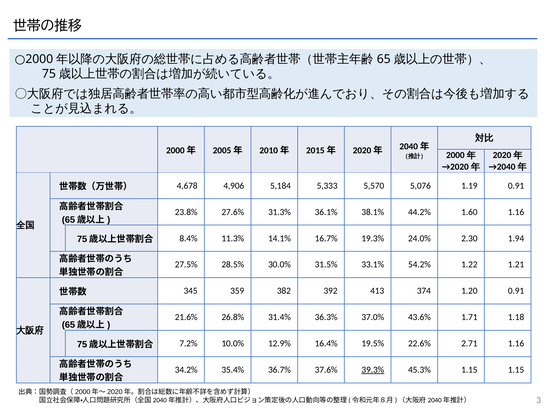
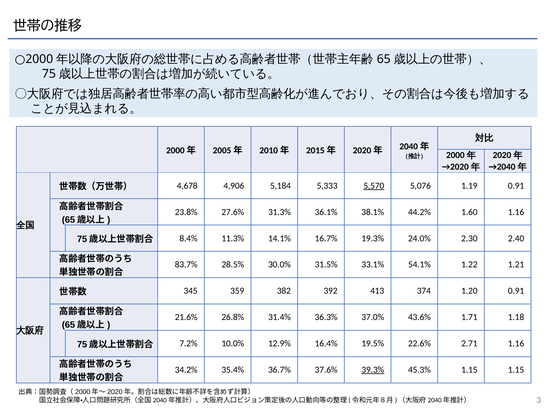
5,570 underline: none -> present (374, 186)
1.94: 1.94 -> 2.40 (516, 238)
27.5%: 27.5% -> 83.7% (186, 264)
54.2%: 54.2% -> 54.1% (420, 264)
